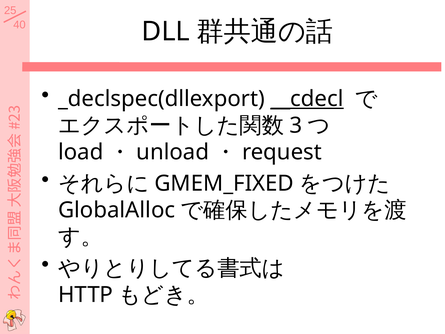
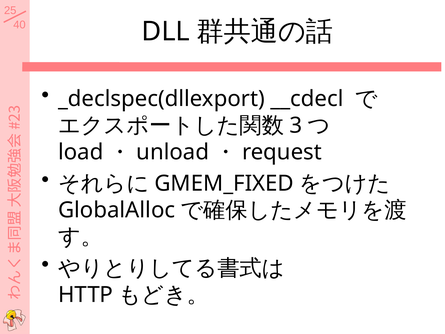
__cdecl underline: present -> none (307, 99)
